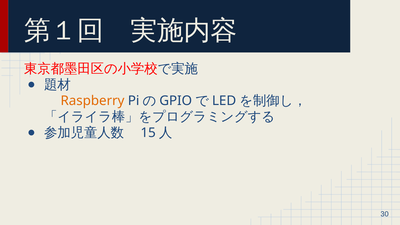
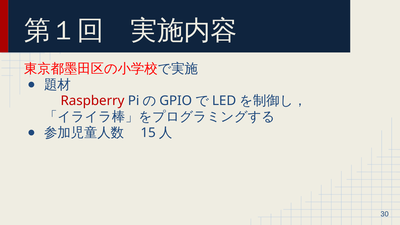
Raspberry colour: orange -> red (92, 101)
